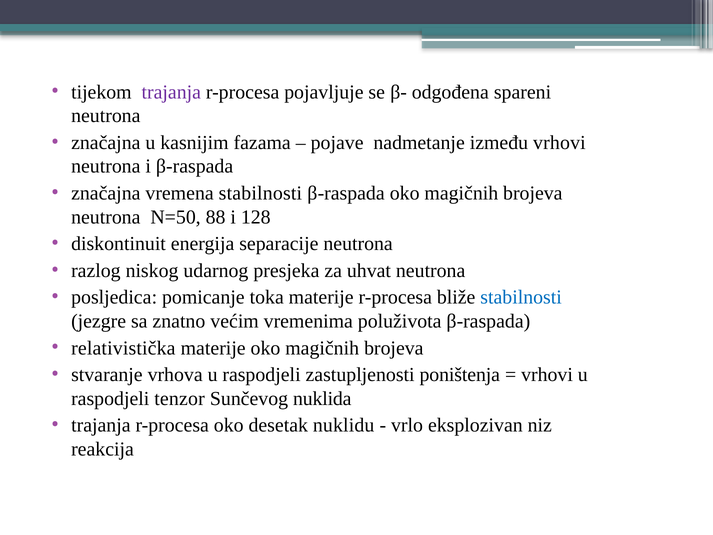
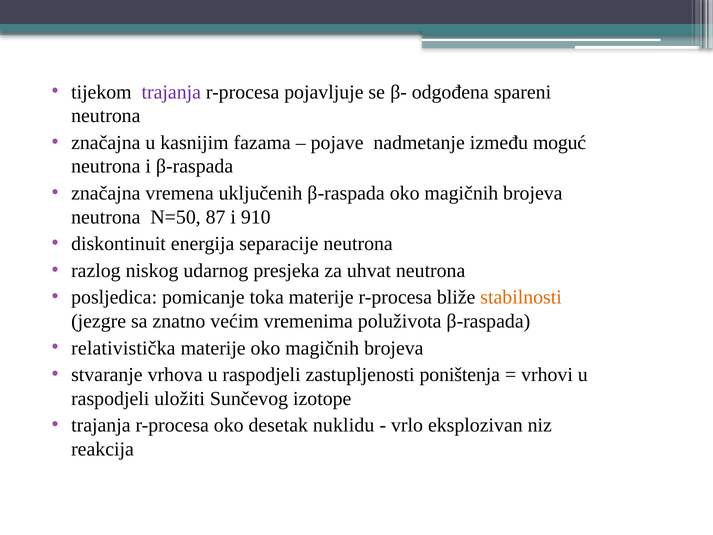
između vrhovi: vrhovi -> moguć (560, 143)
vremena stabilnosti: stabilnosti -> uključenih (261, 193)
88: 88 -> 87 (216, 217)
128: 128 -> 910 (256, 217)
stabilnosti colour: blue -> orange (521, 297)
tenzor: tenzor -> uložiti (180, 398)
nuklida: nuklida -> izotope (322, 398)
